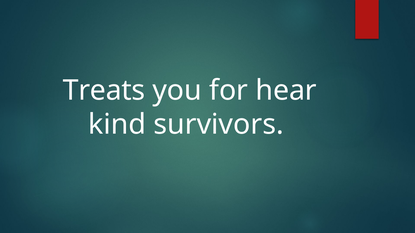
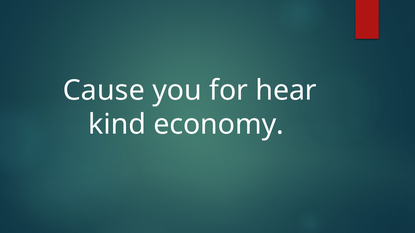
Treats: Treats -> Cause (104, 91)
survivors: survivors -> economy (219, 125)
